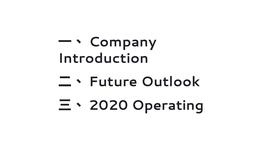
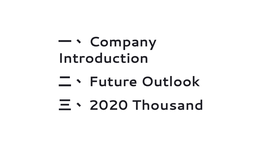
Operating: Operating -> Thousand (168, 105)
